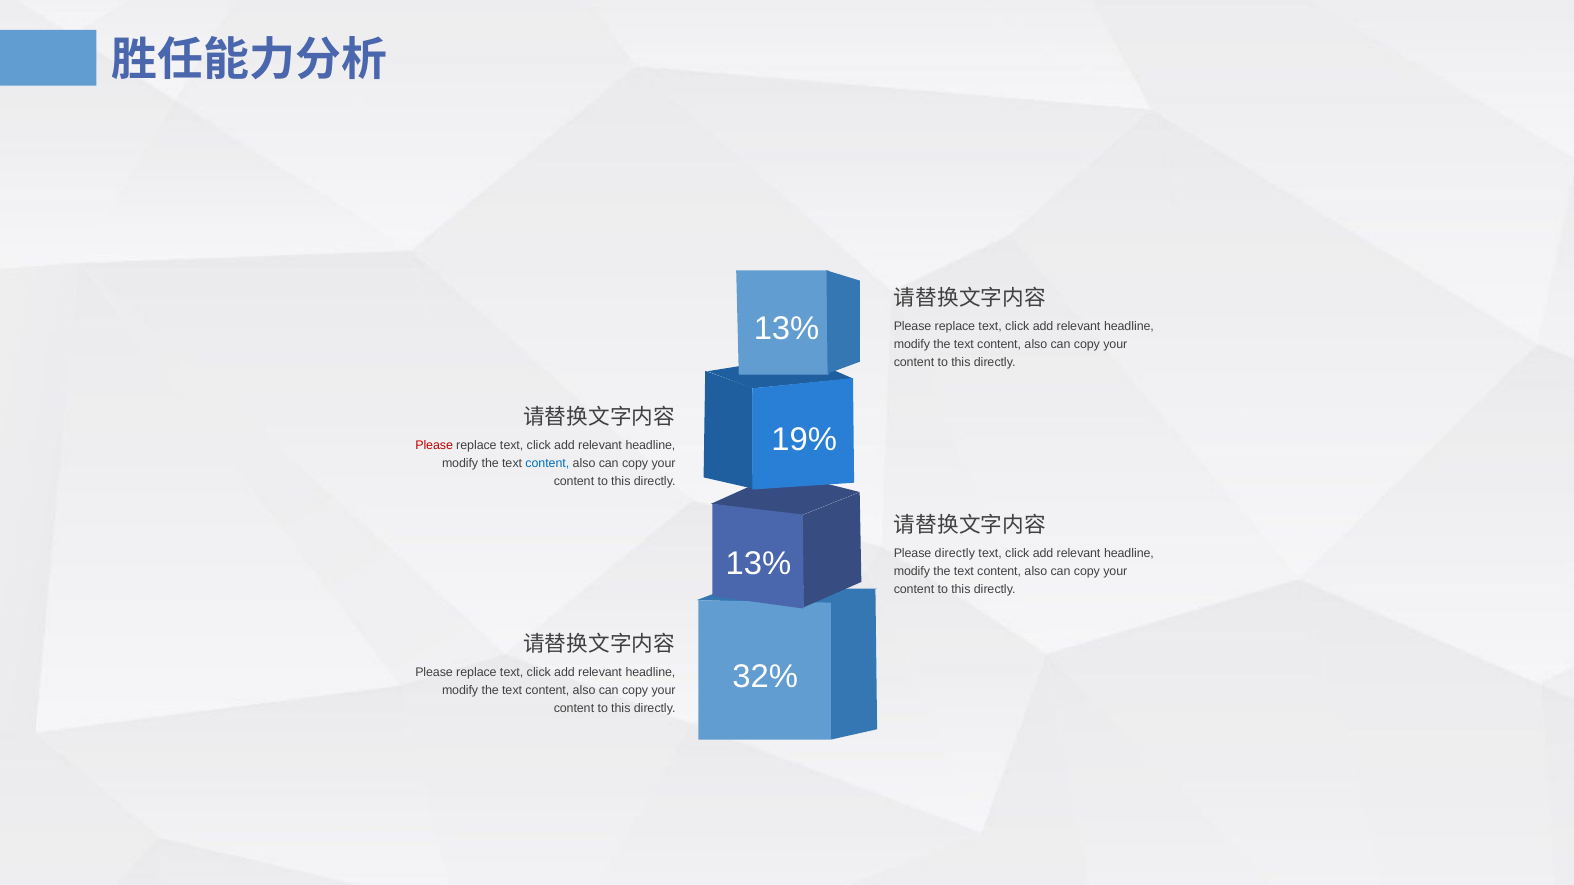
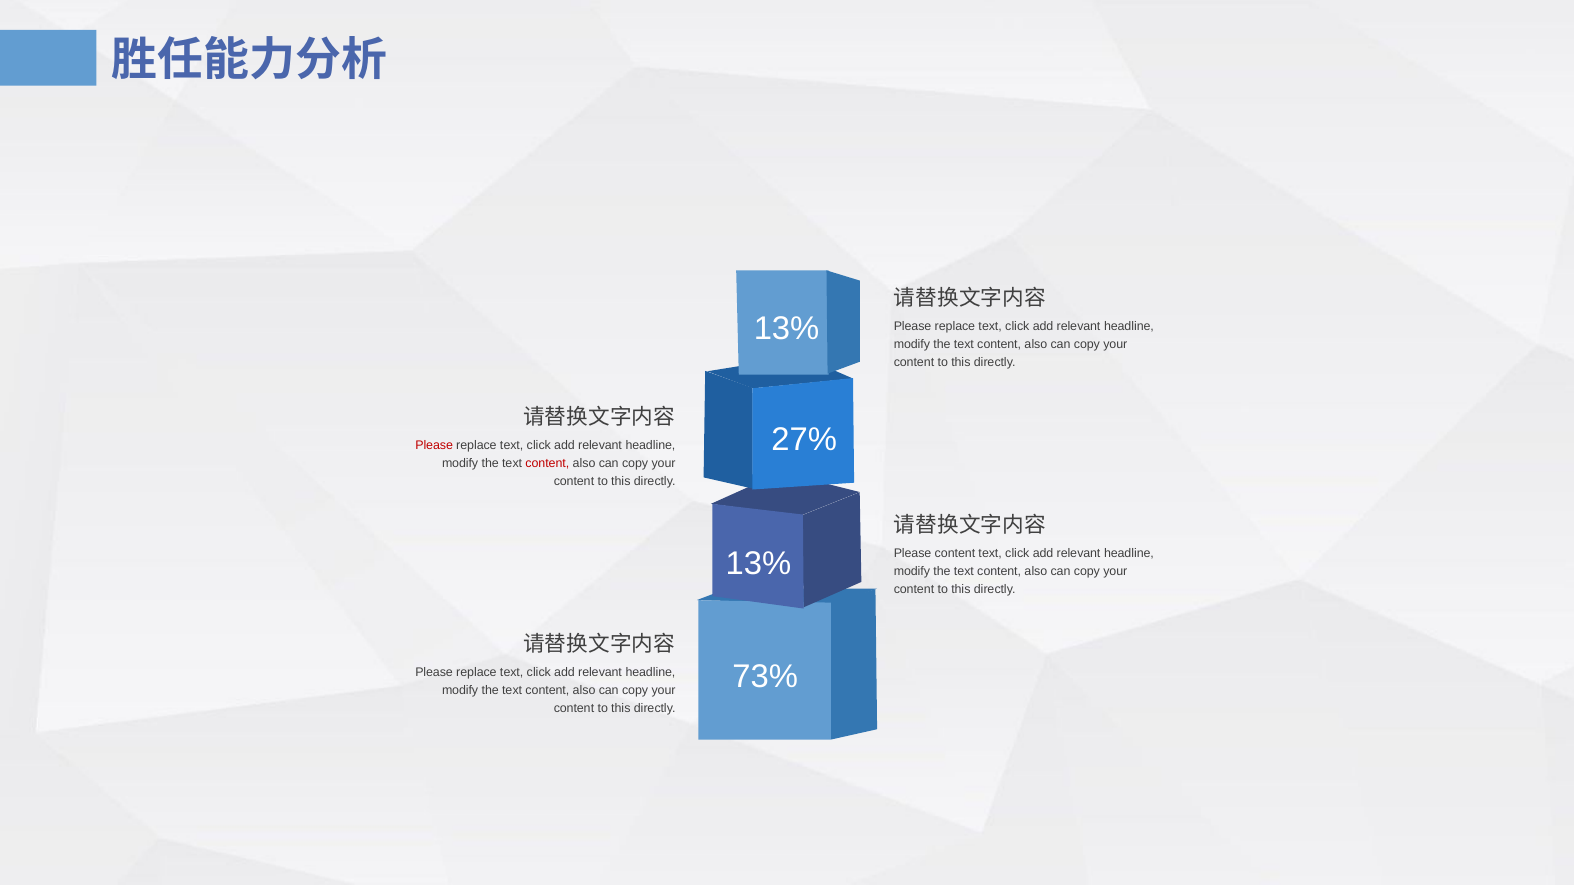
19%: 19% -> 27% (804, 440)
content colour: blue -> red (547, 463)
Please directly: directly -> content (955, 554)
32%: 32% -> 73% (765, 677)
